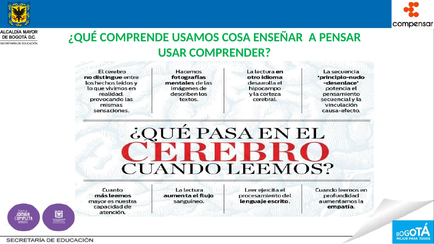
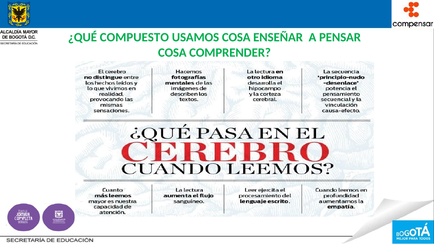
COMPRENDE: COMPRENDE -> COMPUESTO (134, 37)
USAR: USAR -> COSA (172, 53)
